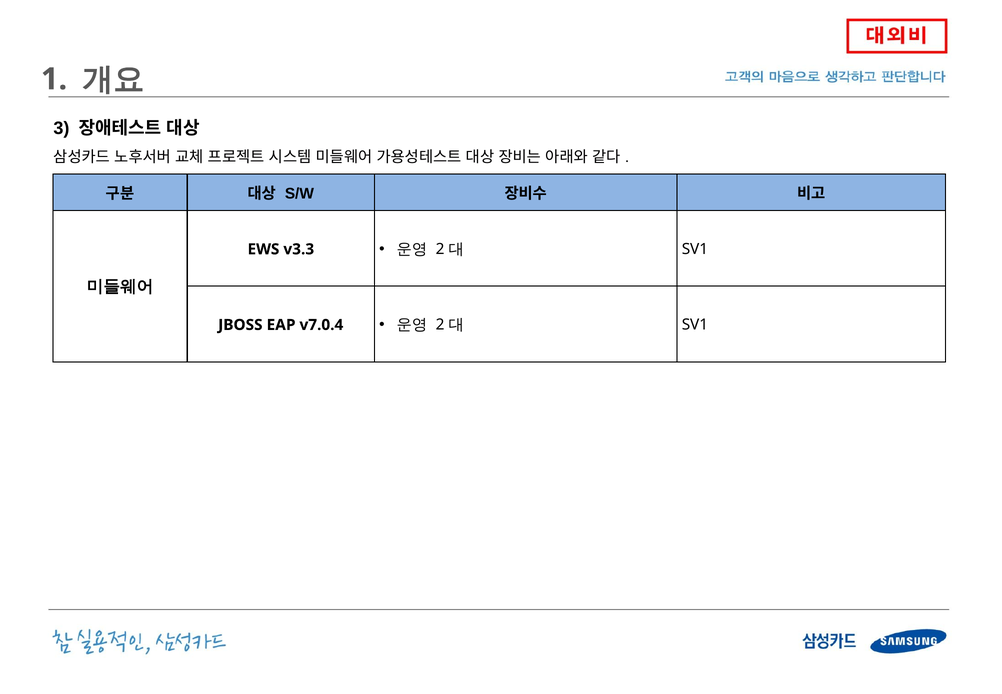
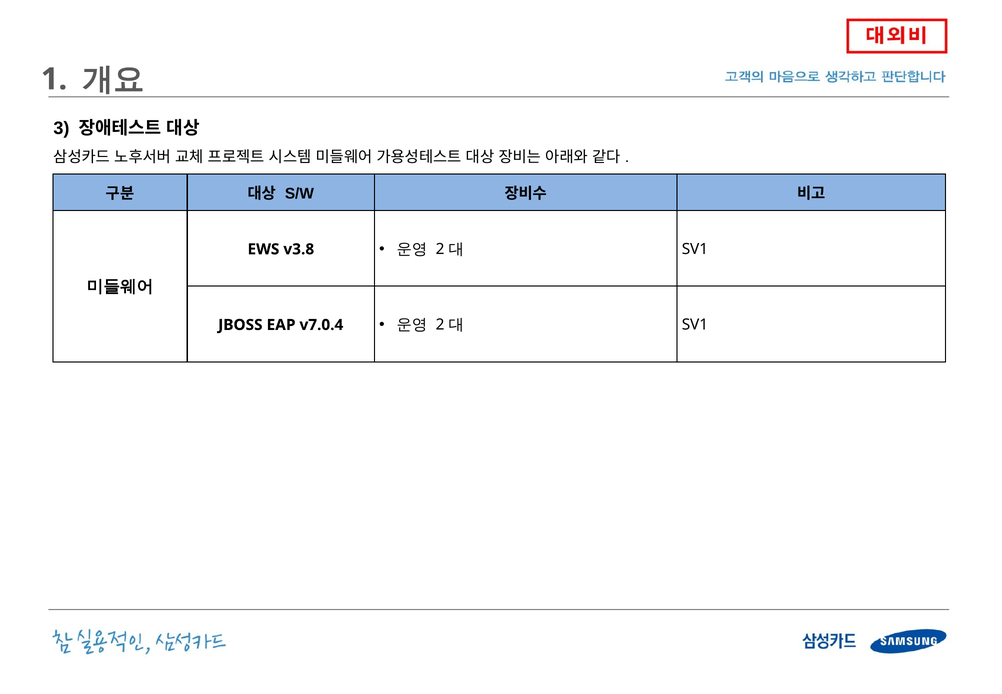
v3.3: v3.3 -> v3.8 (299, 249)
